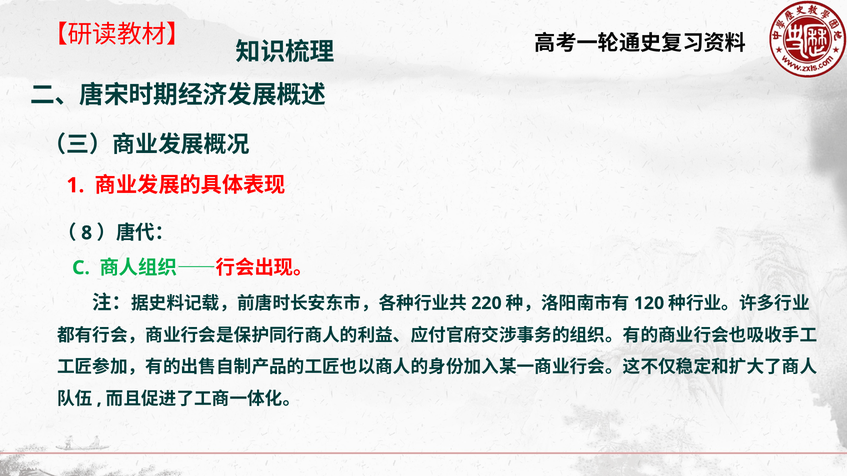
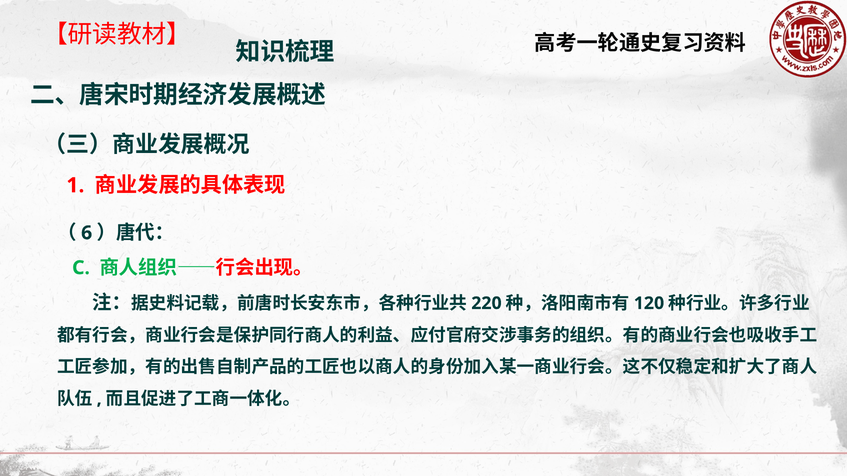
8: 8 -> 6 (87, 233)
